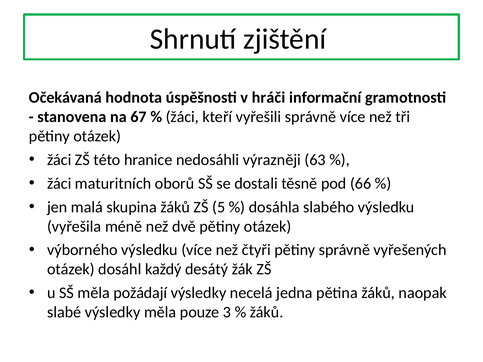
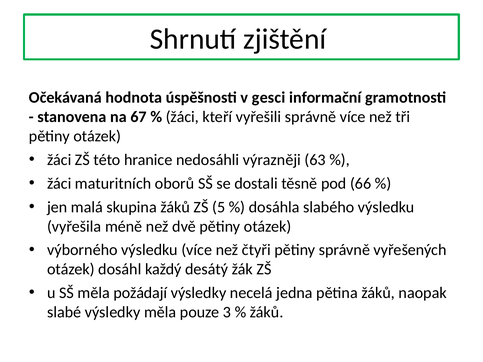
hráči: hráči -> gesci (269, 98)
